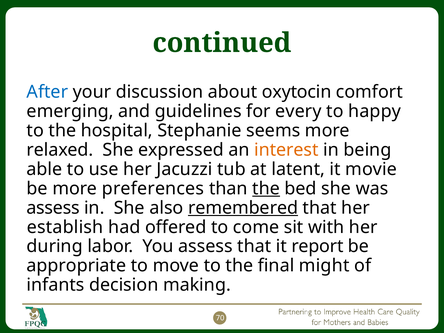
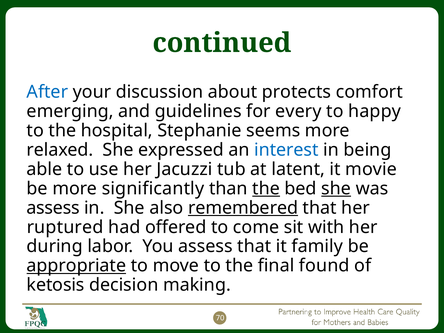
oxytocin: oxytocin -> protects (297, 92)
interest colour: orange -> blue (286, 150)
preferences: preferences -> significantly (153, 188)
she underline: none -> present (336, 188)
establish: establish -> ruptured (65, 227)
report: report -> family (317, 246)
appropriate underline: none -> present (76, 266)
might: might -> found (324, 266)
infants: infants -> ketosis (56, 285)
